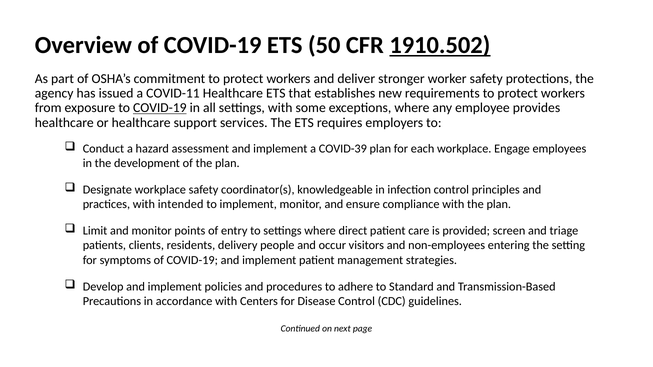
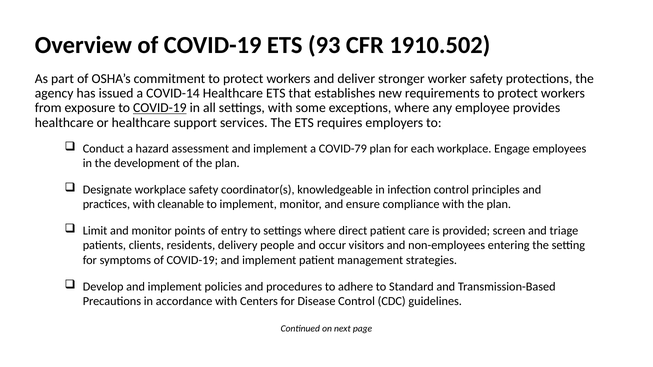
50: 50 -> 93 (324, 45)
1910.502 underline: present -> none (440, 45)
COVID-11: COVID-11 -> COVID-14 (173, 93)
COVID-39: COVID-39 -> COVID-79 (343, 149)
intended: intended -> cleanable (181, 205)
